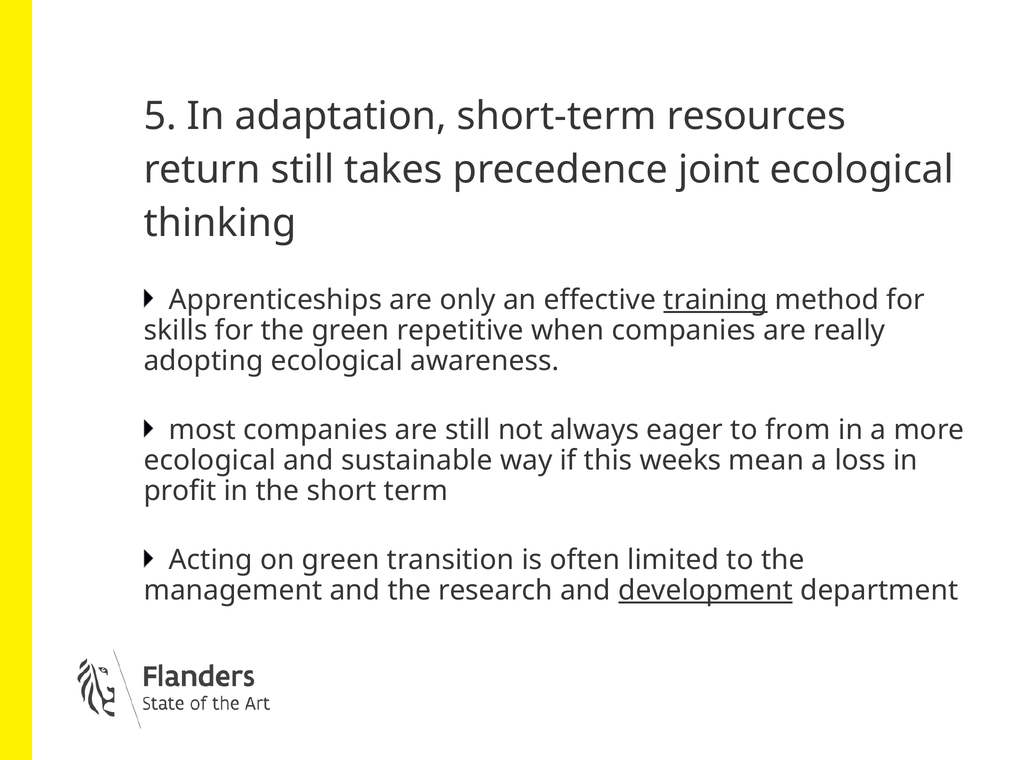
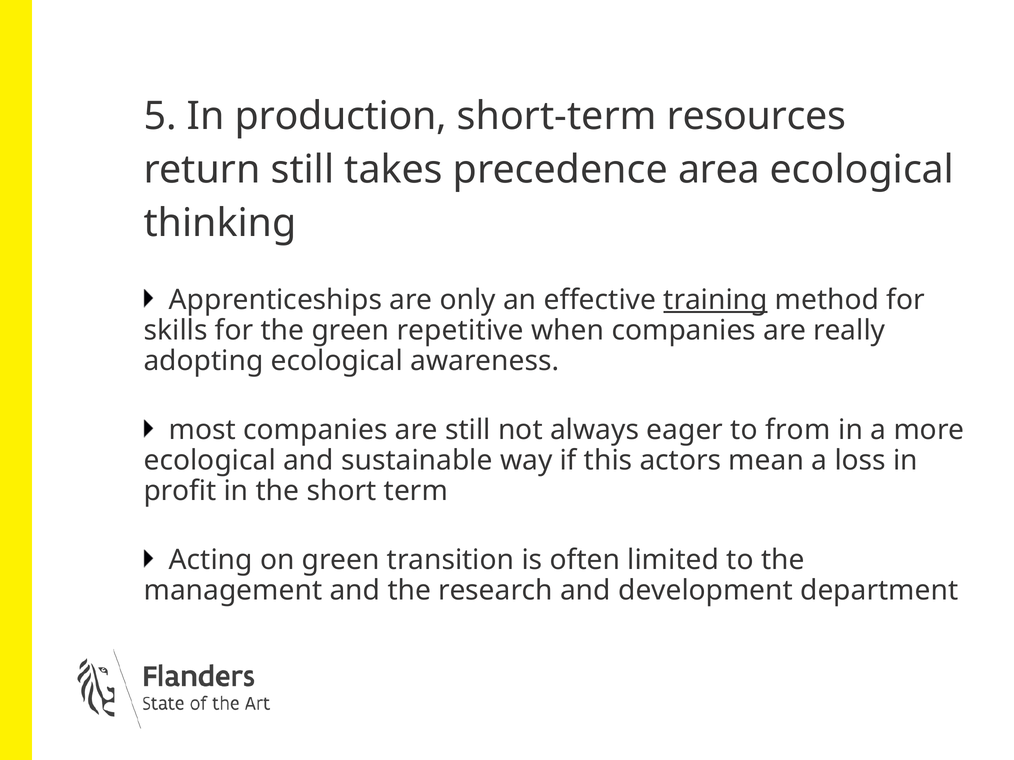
adaptation: adaptation -> production (341, 116)
joint: joint -> area (719, 170)
weeks: weeks -> actors (680, 461)
development underline: present -> none (706, 591)
